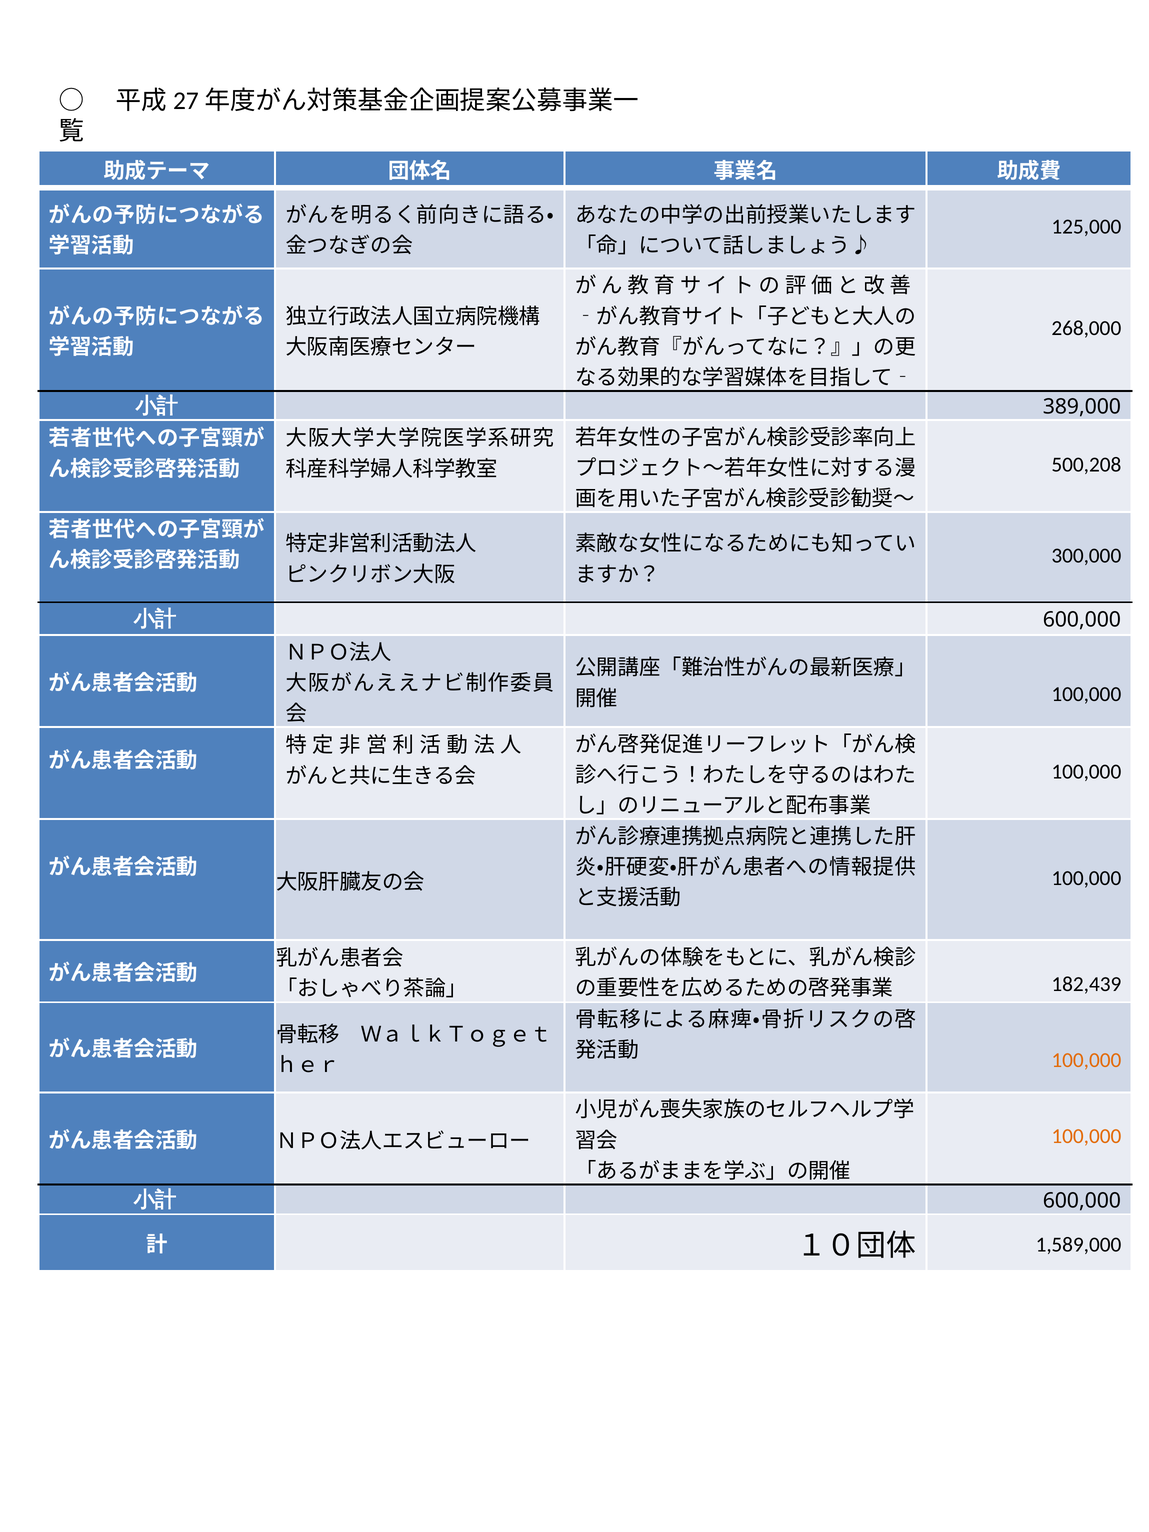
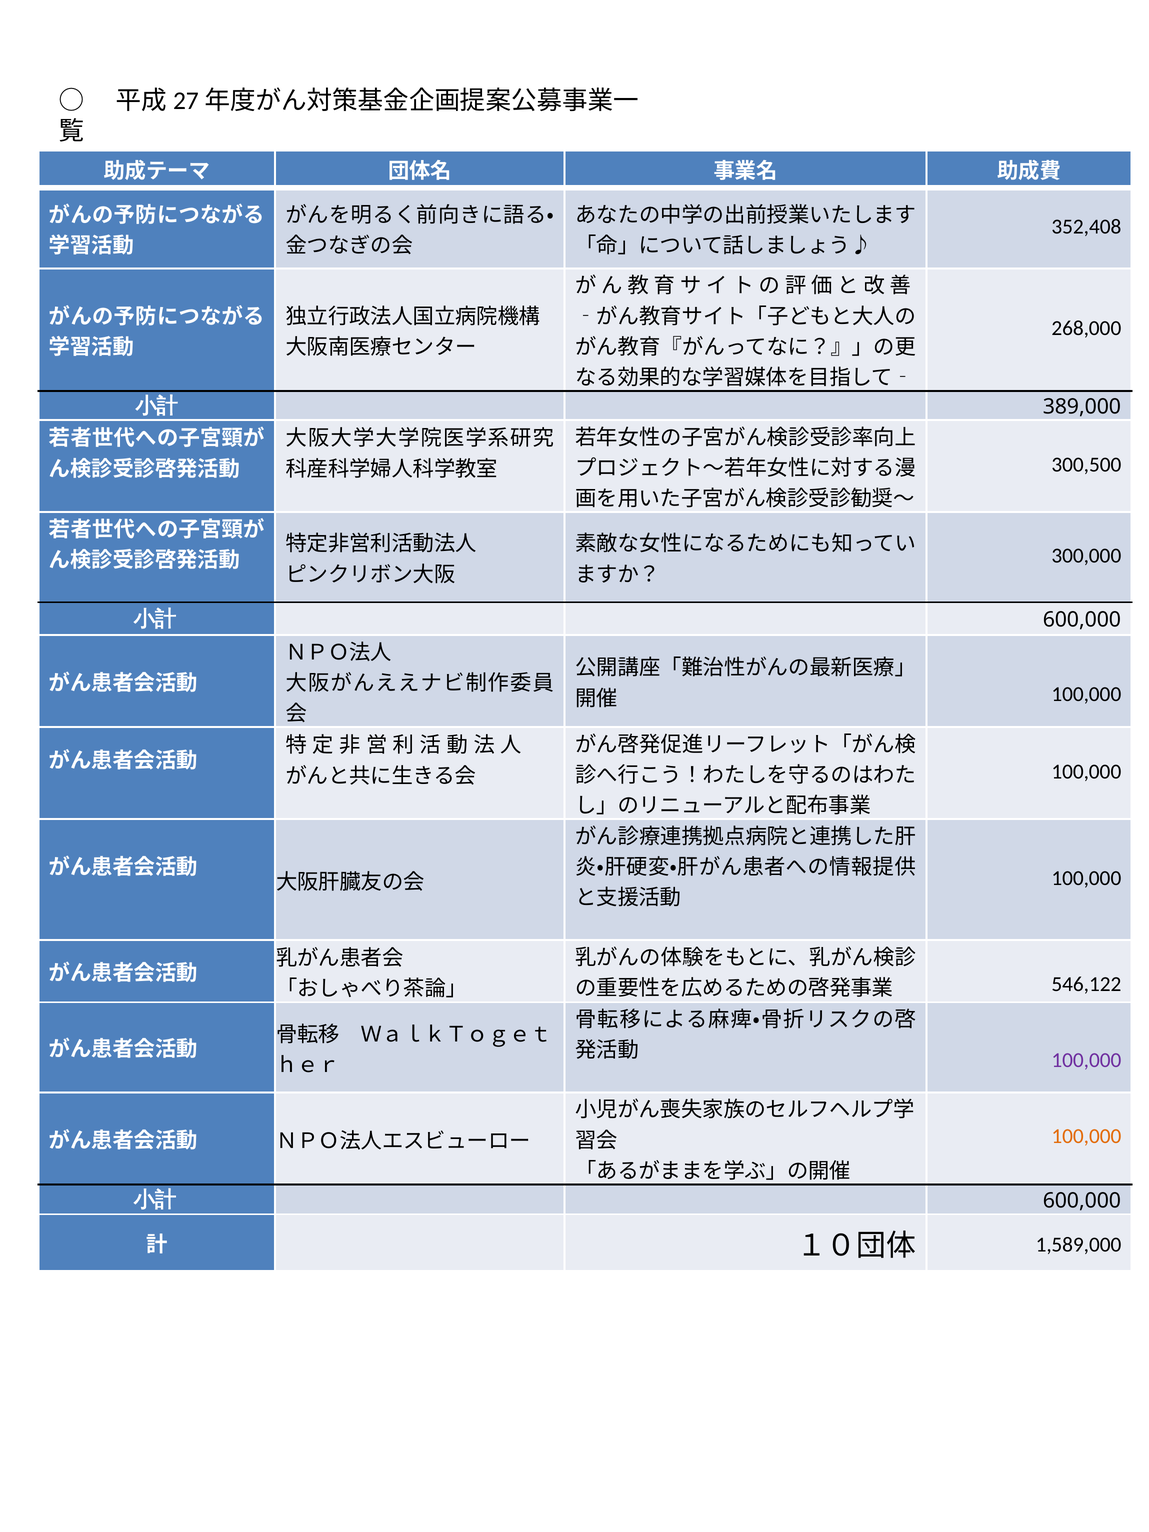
125,000: 125,000 -> 352,408 (1086, 227)
500,208: 500,208 -> 300,500 (1086, 465)
182,439: 182,439 -> 546,122 (1086, 984)
100,000 colour: orange -> purple (1086, 1060)
